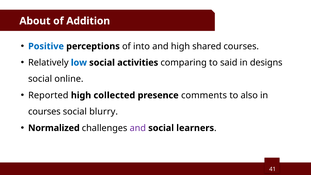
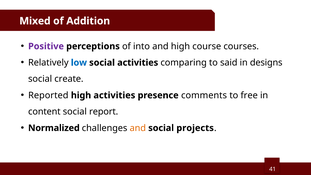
About: About -> Mixed (35, 21)
Positive colour: blue -> purple (46, 46)
shared: shared -> course (207, 46)
online: online -> create (69, 79)
high collected: collected -> activities (114, 95)
also: also -> free (249, 95)
courses: courses -> content (44, 112)
blurry: blurry -> report (104, 112)
and colour: purple -> orange (138, 128)
learners: learners -> projects (195, 128)
